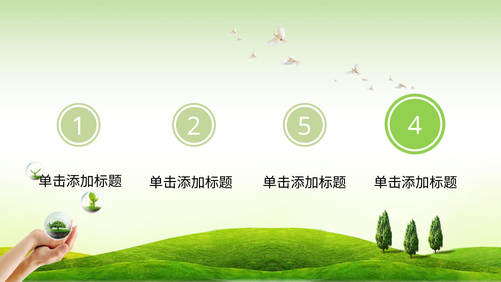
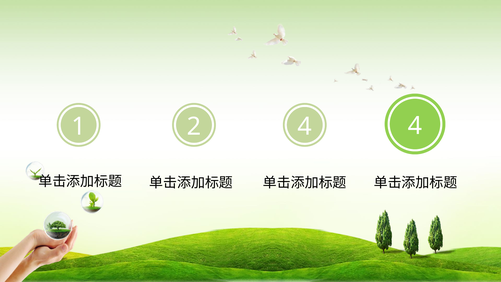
2 5: 5 -> 4 (305, 127)
